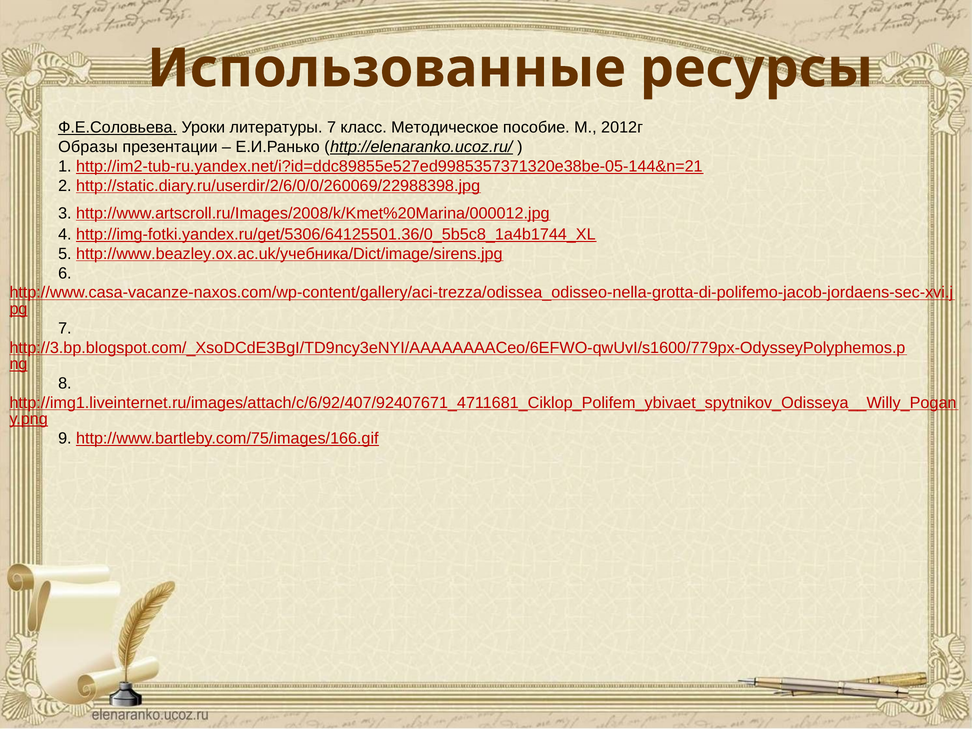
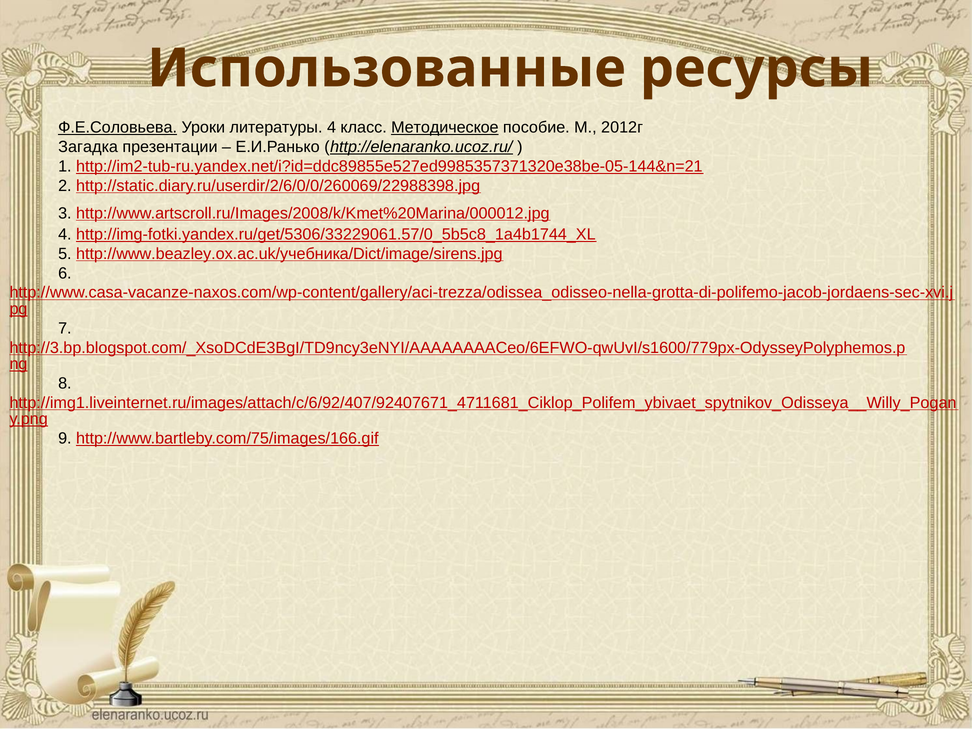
литературы 7: 7 -> 4 (332, 127)
Методическое underline: none -> present (445, 127)
Образы: Образы -> Загадка (88, 147)
http://img-fotki.yandex.ru/get/5306/64125501.36/0_5b5c8_1a4b1744_XL: http://img-fotki.yandex.ru/get/5306/64125501.36/0_5b5c8_1a4b1744_XL -> http://img-fotki.yandex.ru/get/5306/33229061.57/0_5b5c8_1a4b1744_XL (336, 234)
